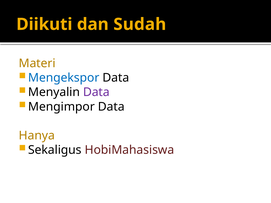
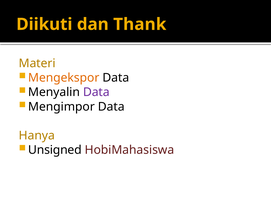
Sudah: Sudah -> Thank (140, 24)
Mengekspor colour: blue -> orange (64, 78)
Sekaligus: Sekaligus -> Unsigned (55, 150)
